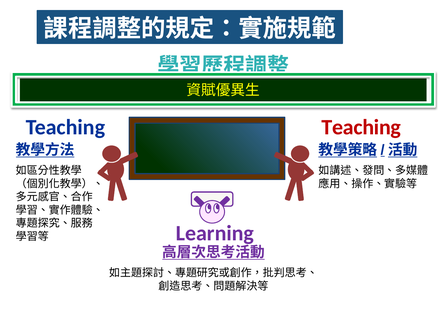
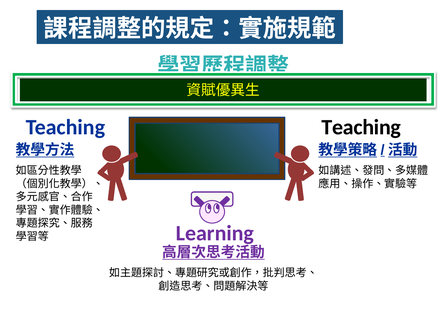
Teaching colour: red -> black (361, 127)
